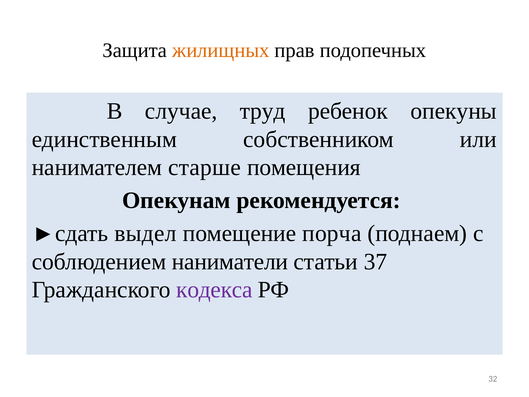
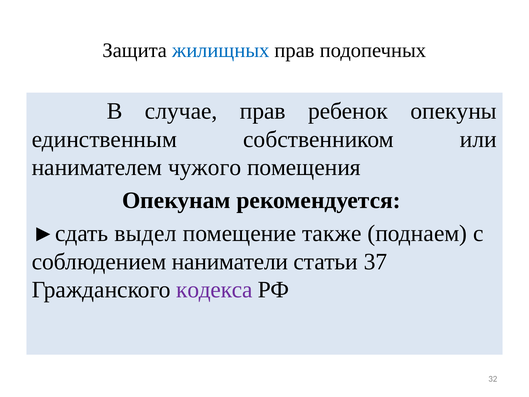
жилищных colour: orange -> blue (221, 50)
случае труд: труд -> прав (263, 111)
старше: старше -> чужого (205, 167)
порча: порча -> также (332, 233)
